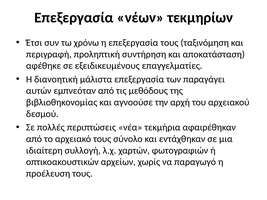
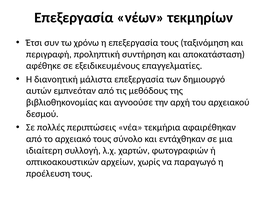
παραγάγει: παραγάγει -> δημιουργό (204, 79)
